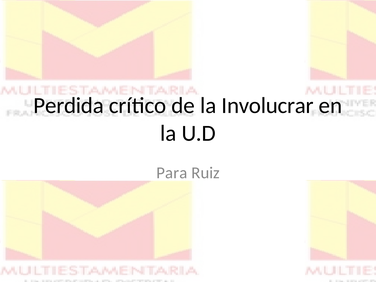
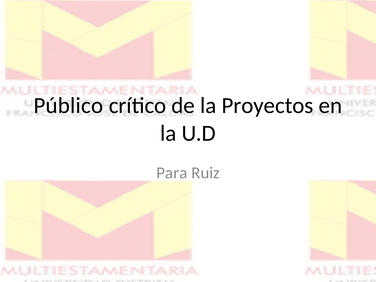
Perdida: Perdida -> Público (68, 106)
Involucrar: Involucrar -> Proyectos (268, 106)
